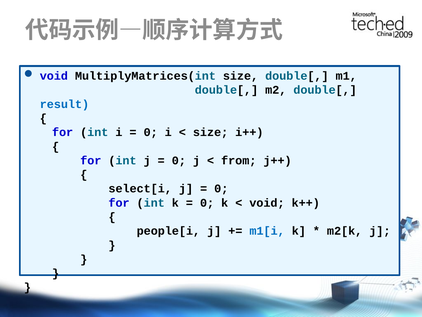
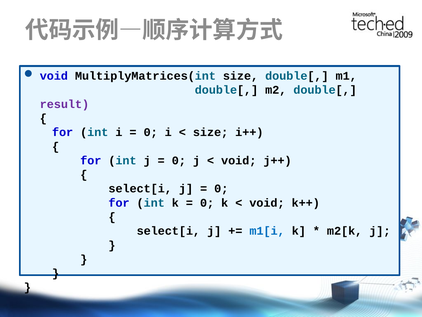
result colour: blue -> purple (64, 104)
from: from -> void (239, 160)
people[i: people[i -> select[i (168, 231)
